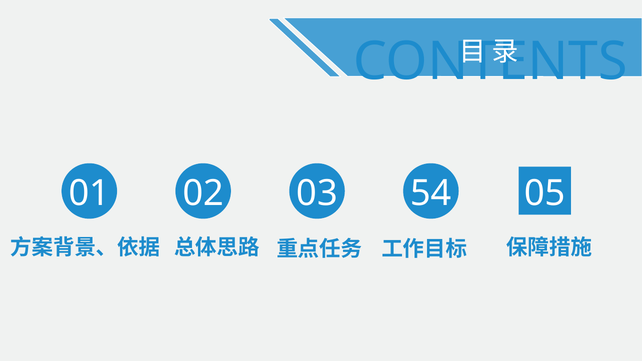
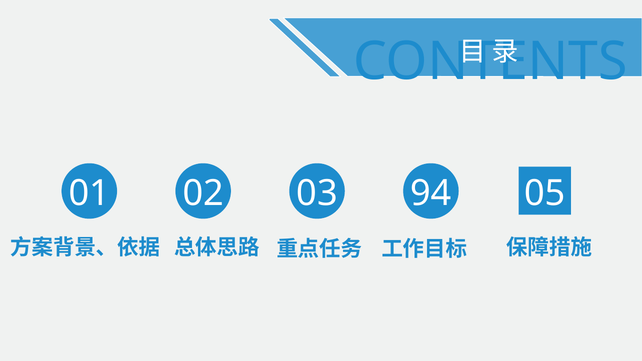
54: 54 -> 94 (431, 193)
